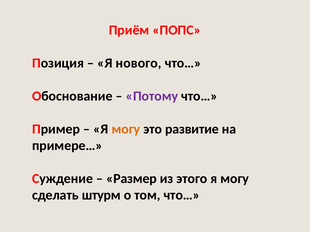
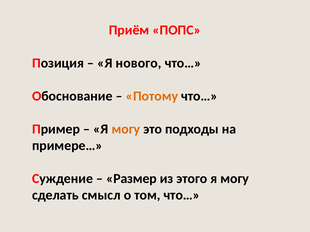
Потому colour: purple -> orange (152, 96)
развитие: развитие -> подходы (192, 129)
штурм: штурм -> смысл (101, 196)
